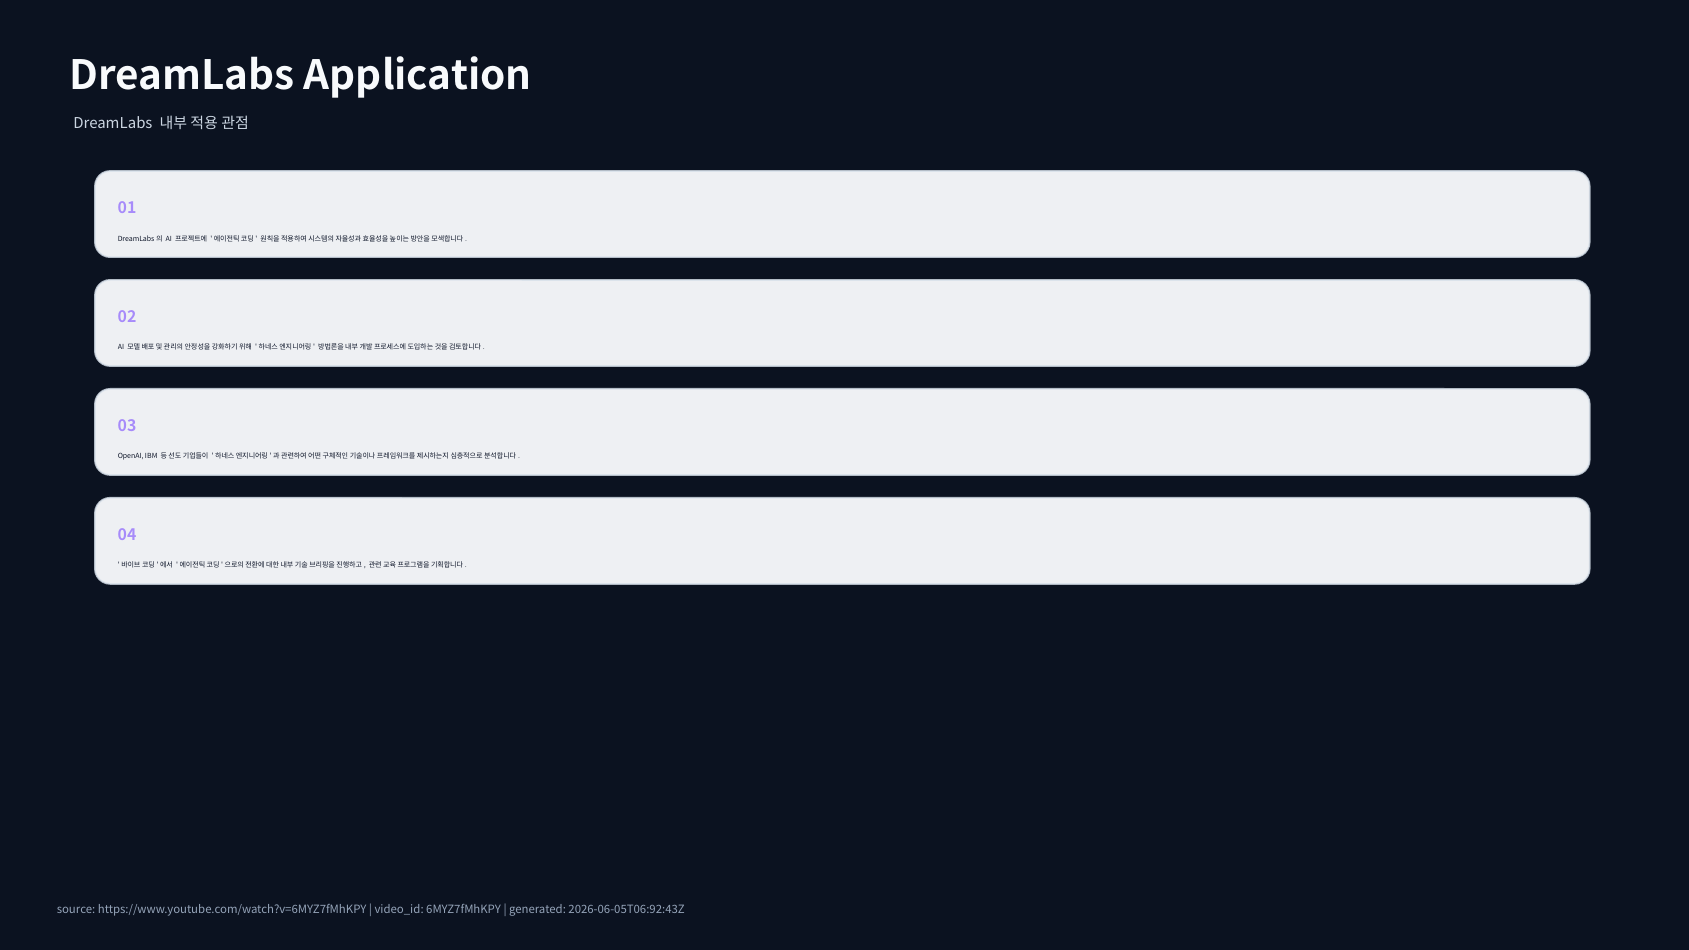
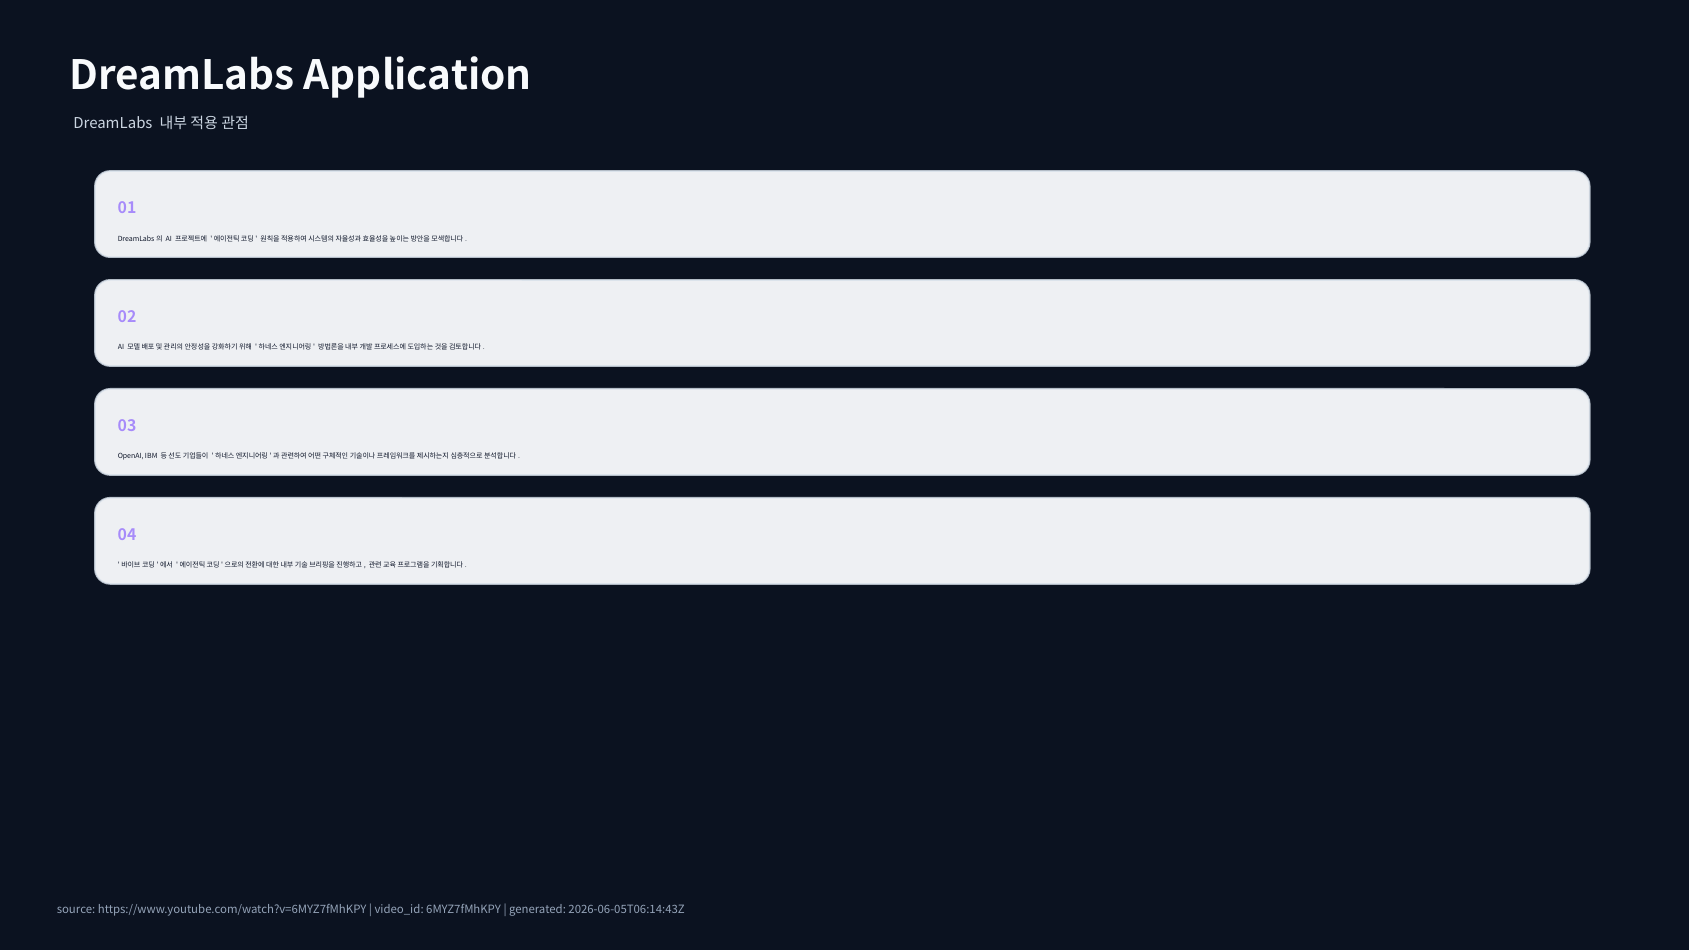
2026-06-05T06:92:43Z: 2026-06-05T06:92:43Z -> 2026-06-05T06:14:43Z (627, 910)
